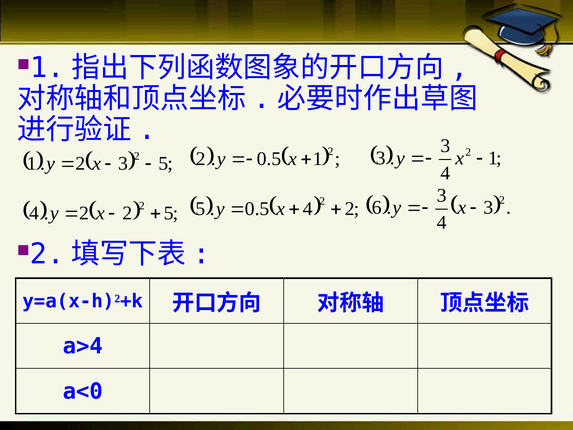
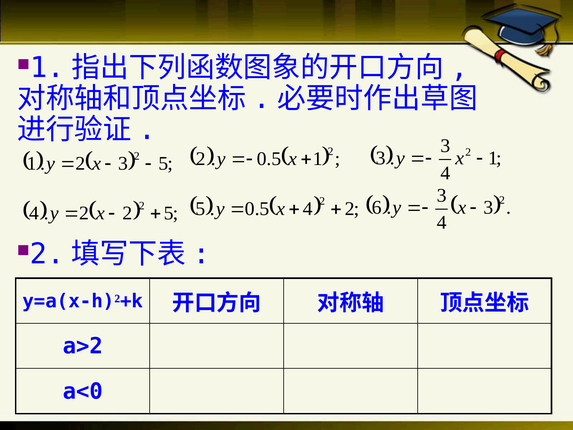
a>4: a>4 -> a>2 (83, 346)
